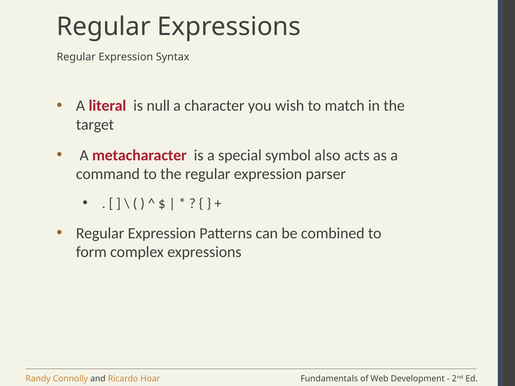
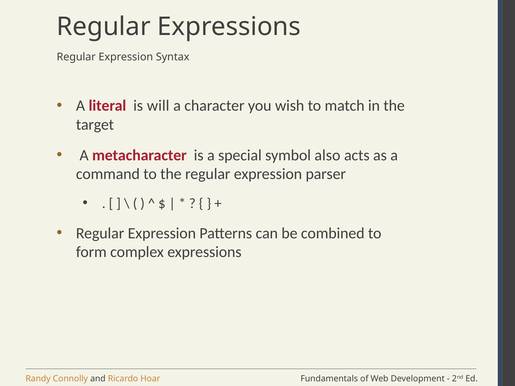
null: null -> will (158, 106)
